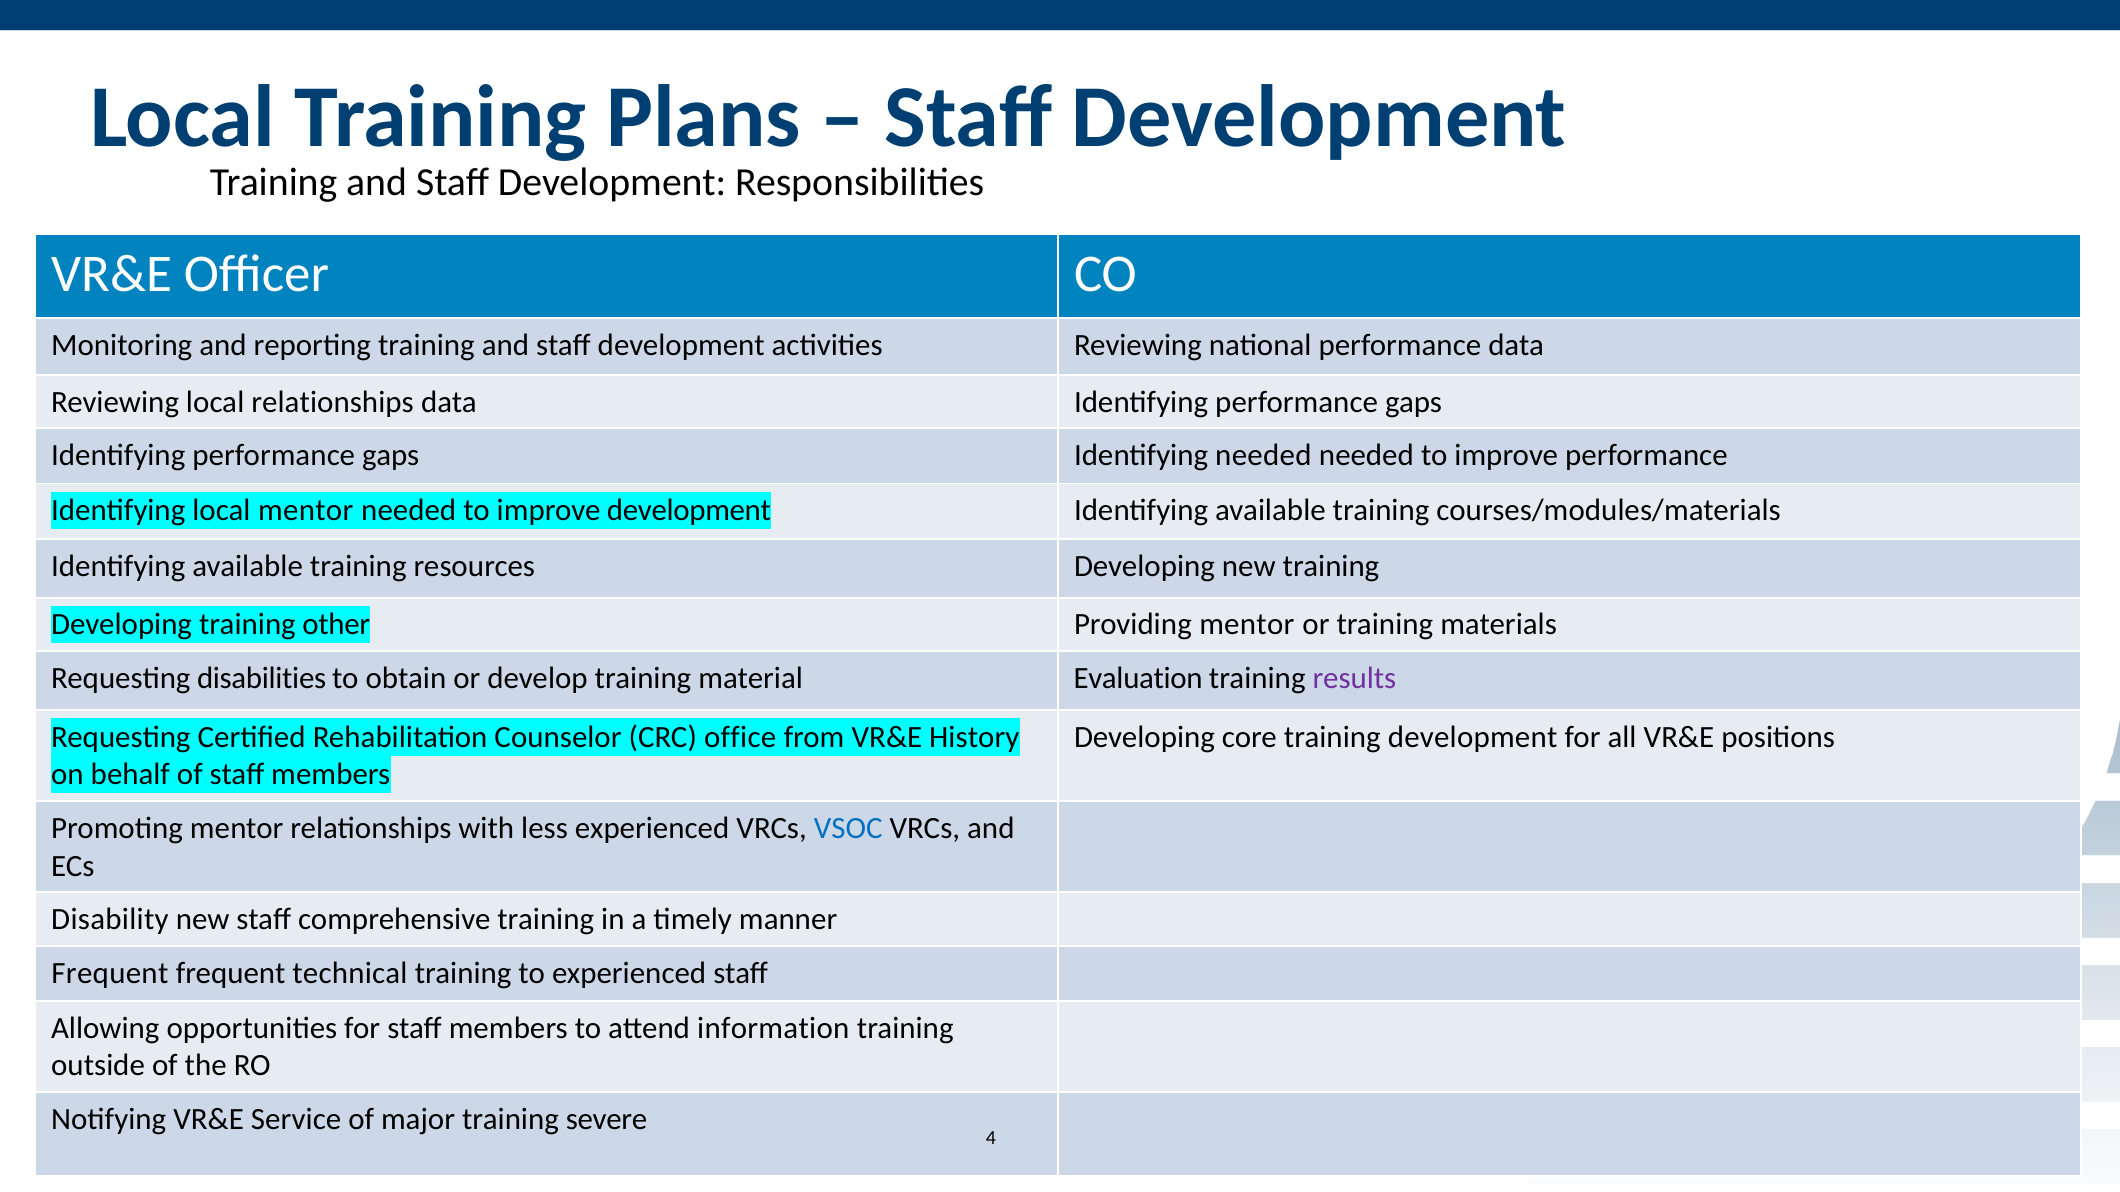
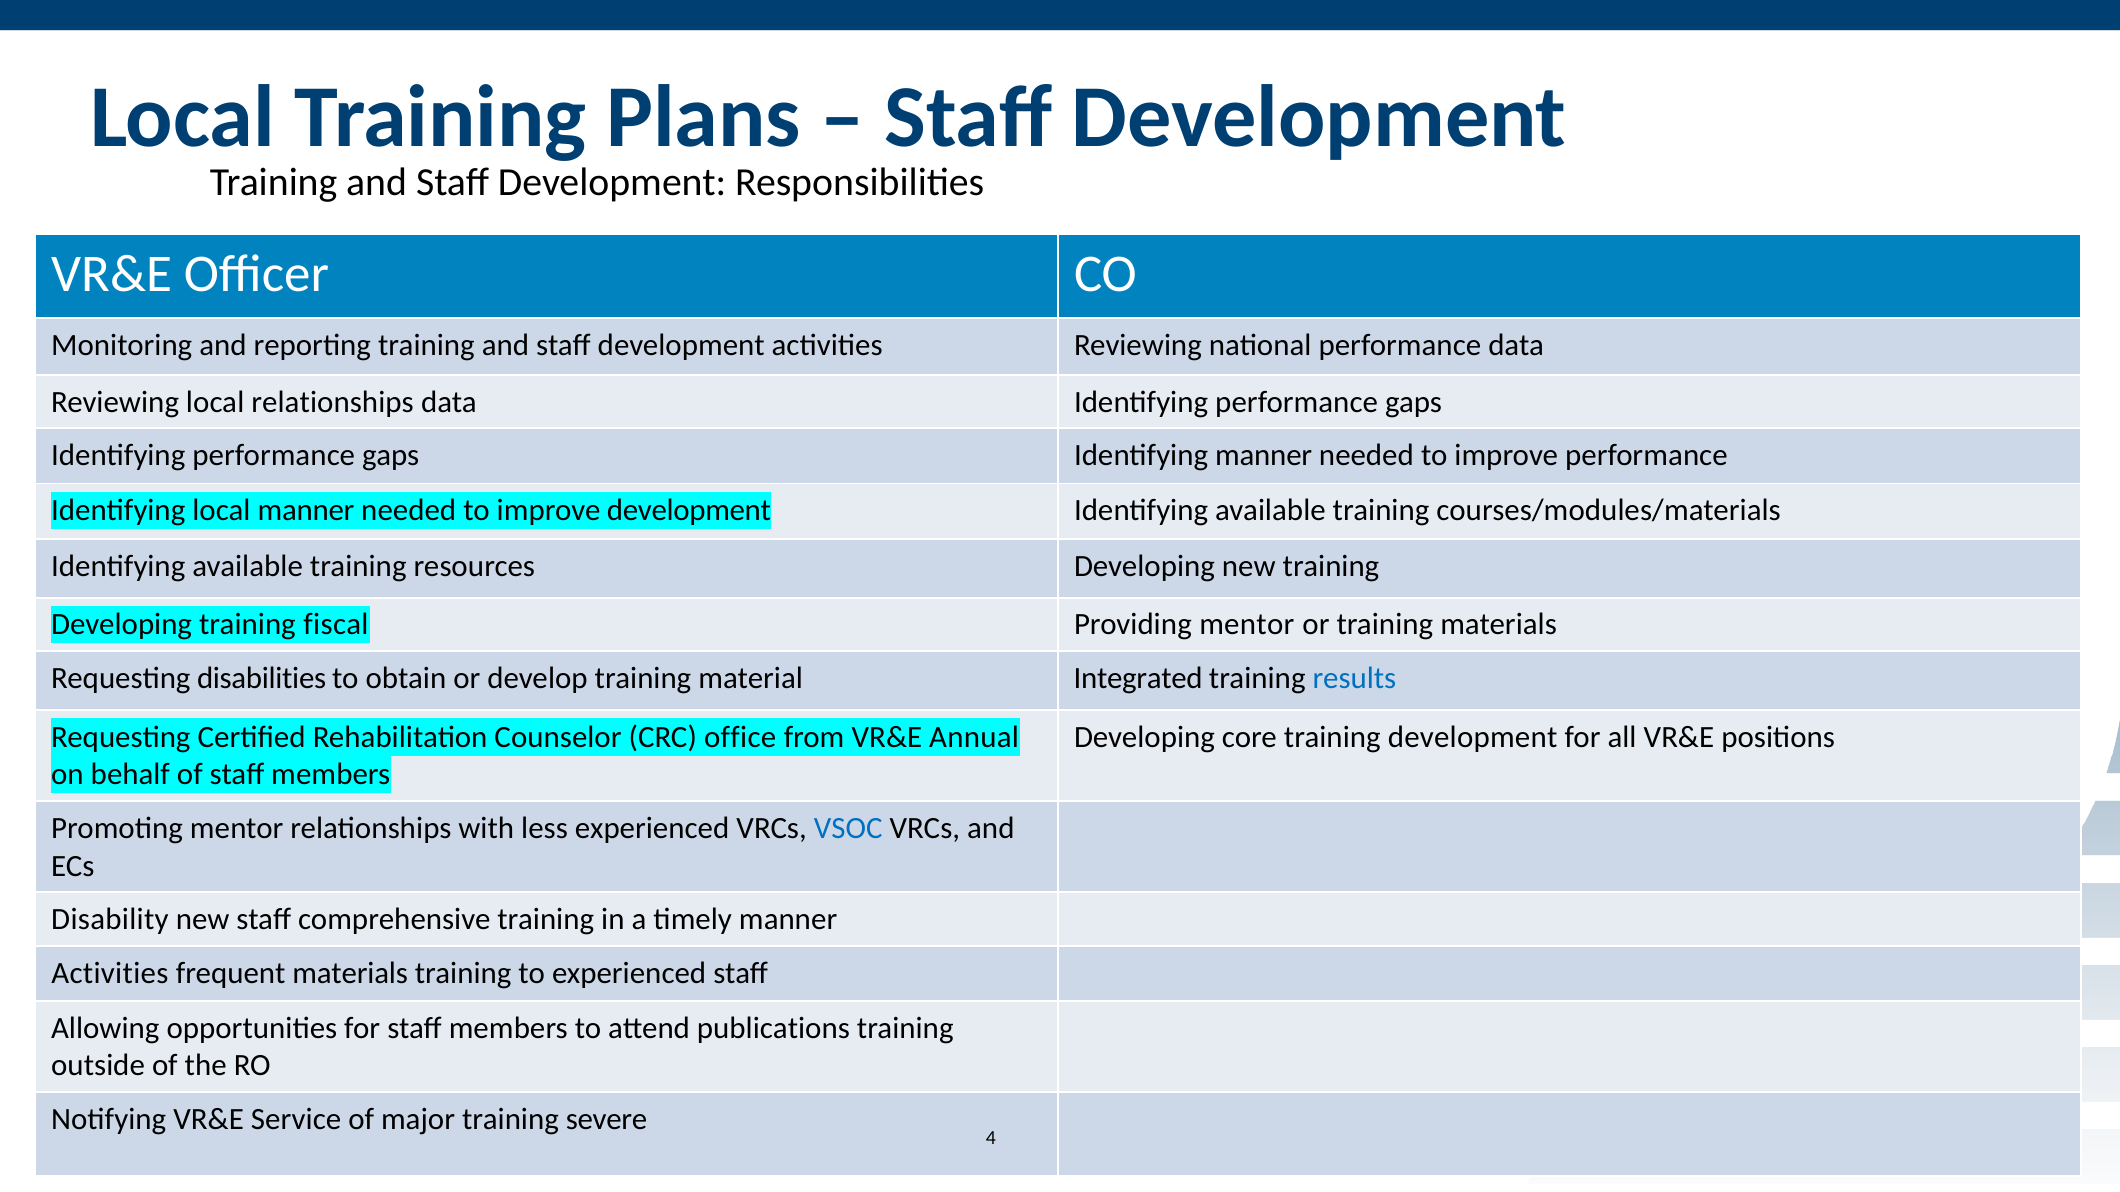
Identifying needed: needed -> manner (1264, 456)
local mentor: mentor -> manner (306, 511)
other: other -> fiscal (336, 625)
Evaluation: Evaluation -> Integrated (1138, 679)
results colour: purple -> blue (1354, 679)
History: History -> Annual (974, 737)
Frequent: Frequent -> Activities (110, 973)
frequent technical: technical -> materials (350, 973)
information: information -> publications (773, 1029)
